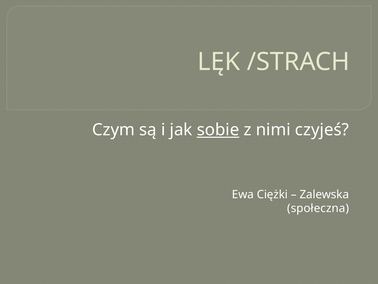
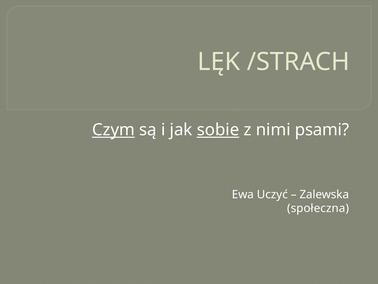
Czym underline: none -> present (113, 130)
czyjeś: czyjeś -> psami (322, 130)
Ciężki: Ciężki -> Uczyć (272, 194)
